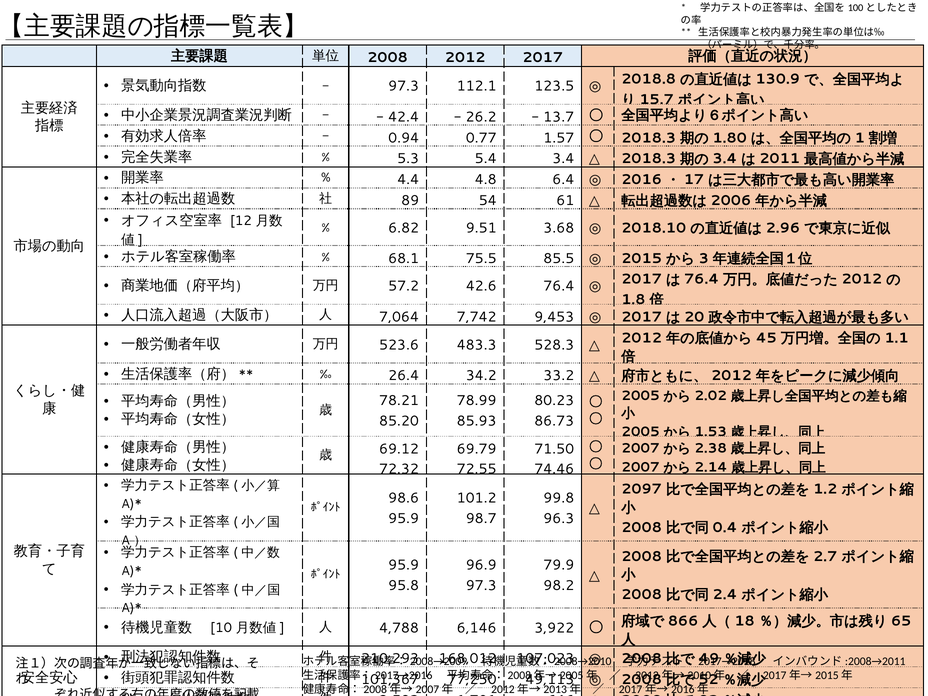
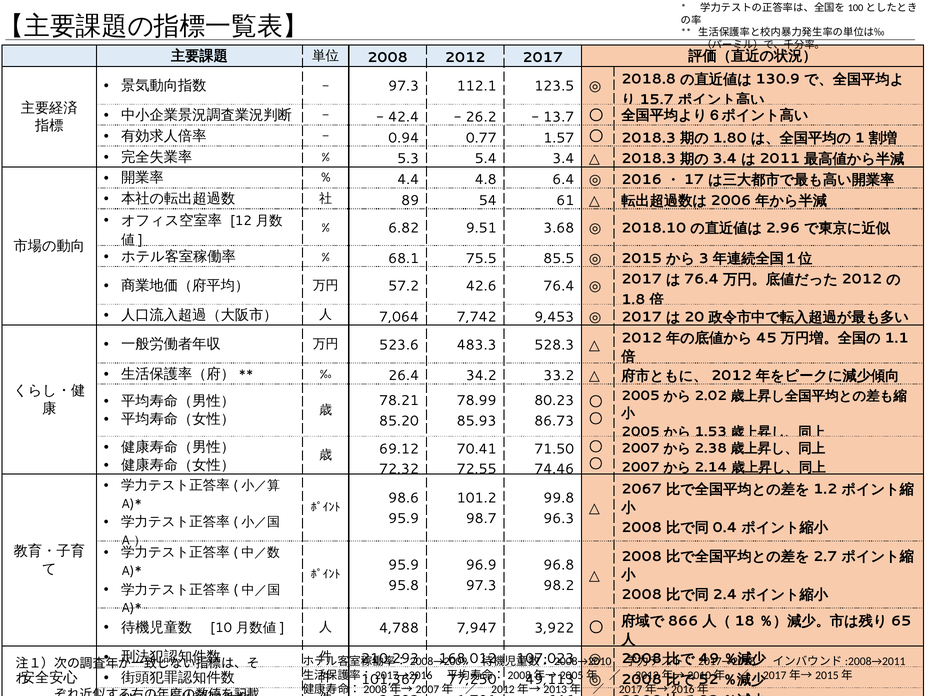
69.79: 69.79 -> 70.41 (477, 449)
2097: 2097 -> 2067 (642, 489)
79.9: 79.9 -> 96.8 (559, 565)
6,146: 6,146 -> 7,947 (477, 628)
